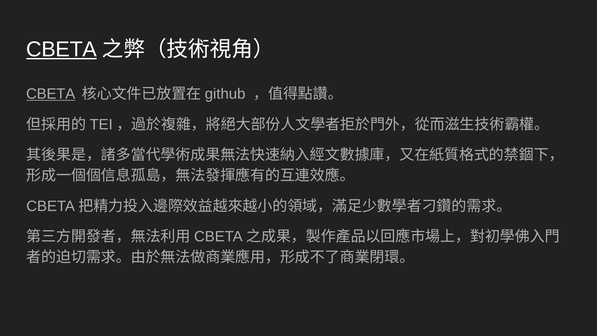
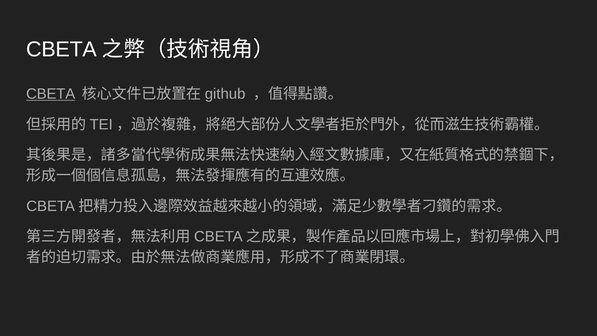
CBETA underline: present -> none (62, 49)
